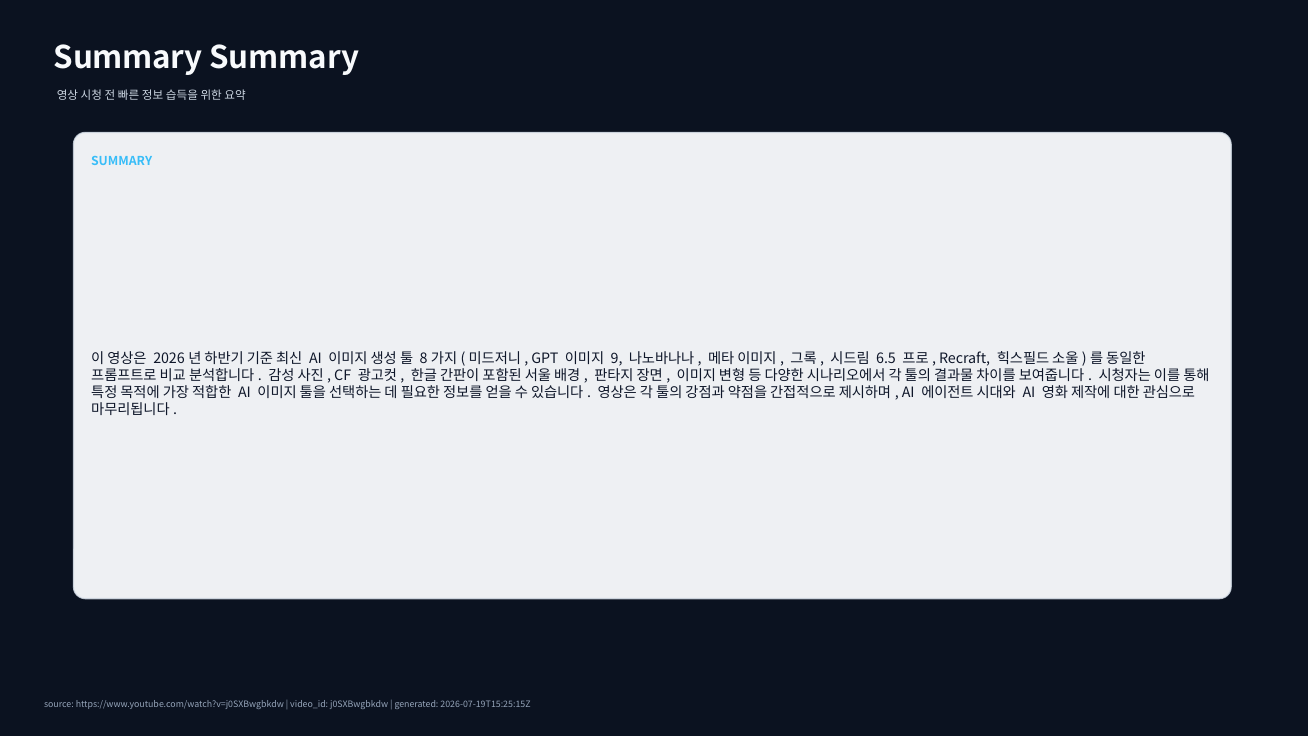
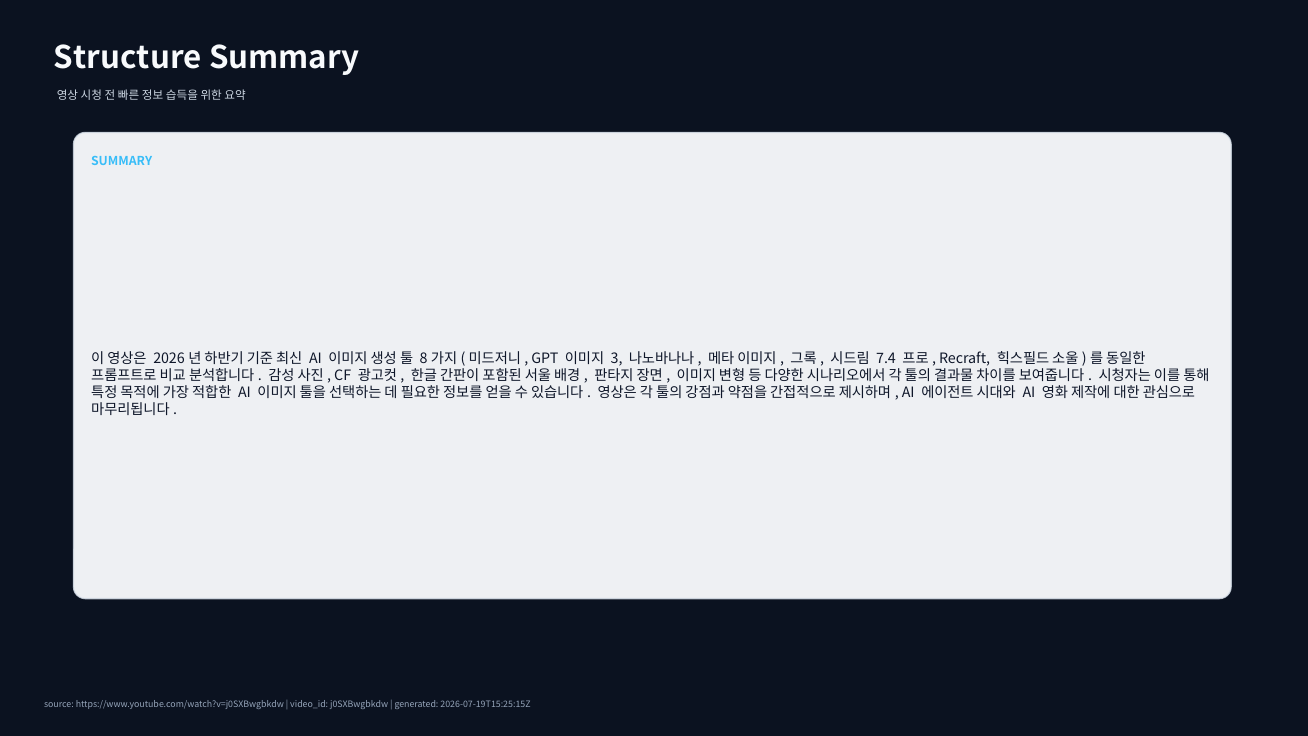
Summary: Summary -> Structure (128, 59)
9: 9 -> 3 (617, 358)
6.5: 6.5 -> 7.4 (886, 358)
